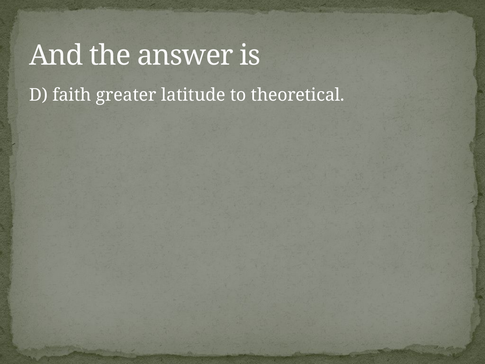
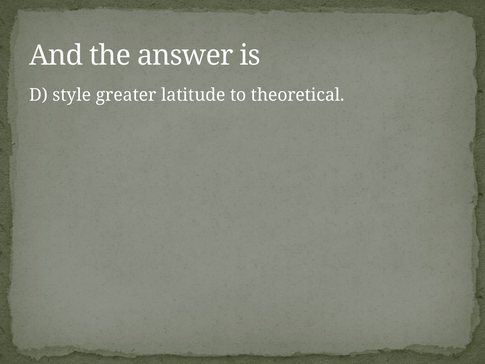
faith: faith -> style (72, 95)
